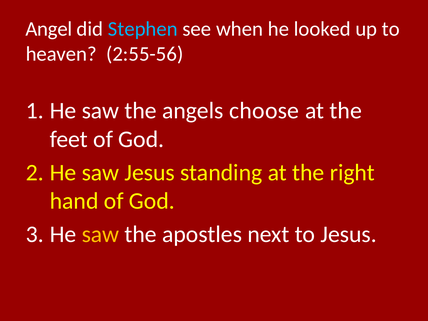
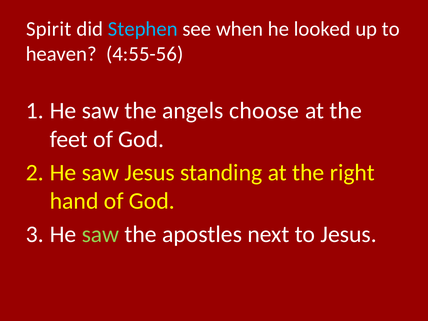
Angel: Angel -> Spirit (49, 29)
2:55-56: 2:55-56 -> 4:55-56 (145, 54)
saw colour: yellow -> light green (100, 234)
